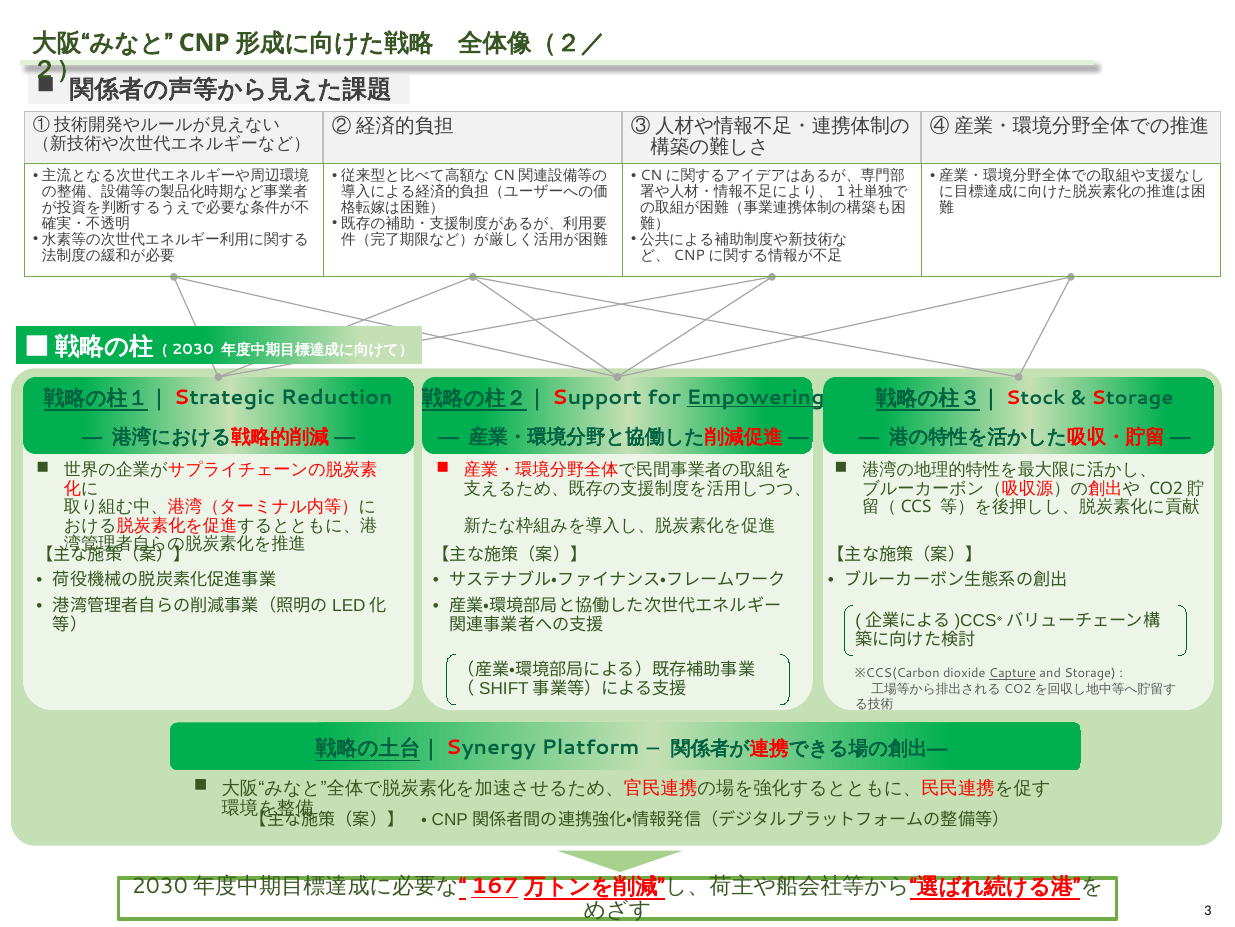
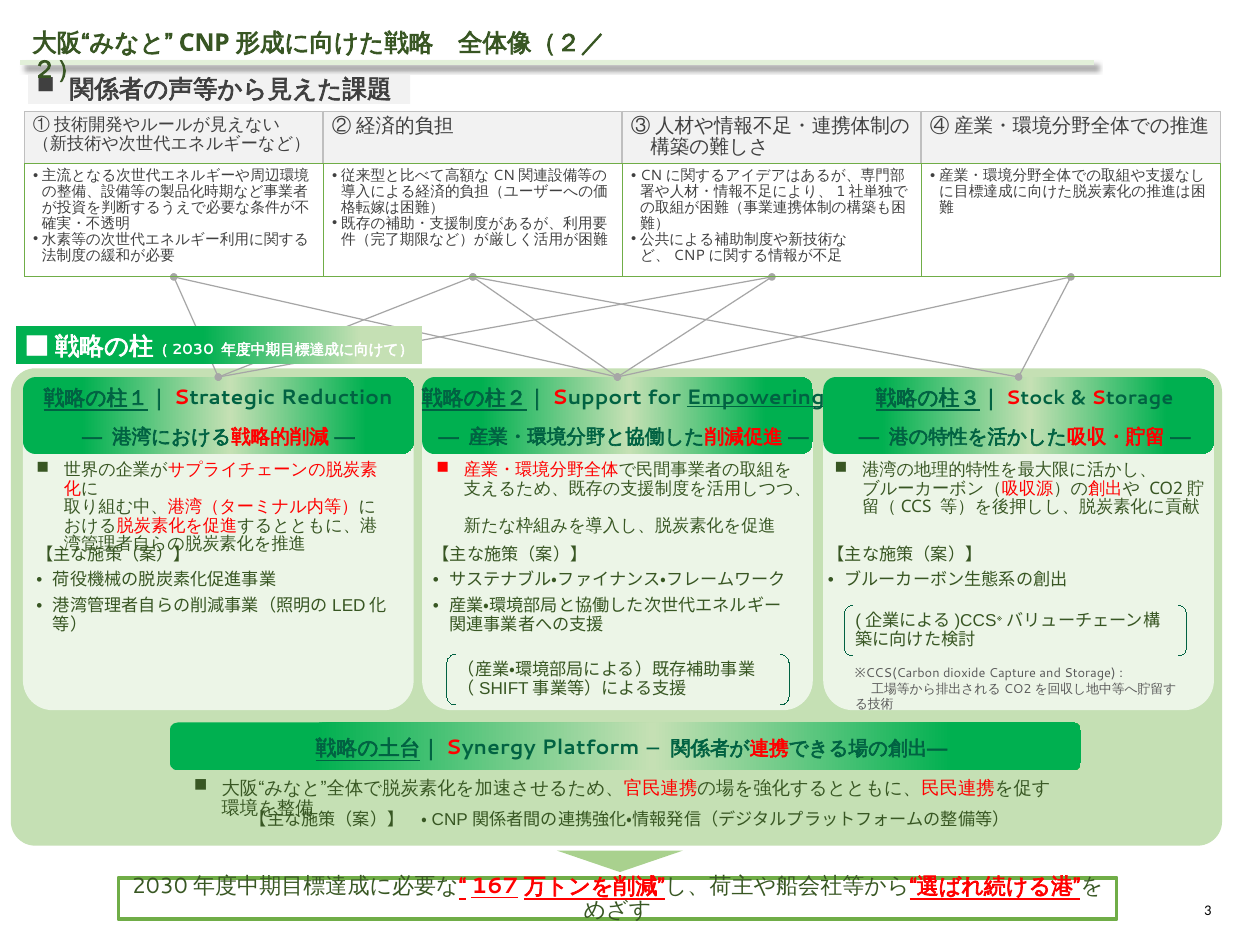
Capture underline: present -> none (1013, 673)
